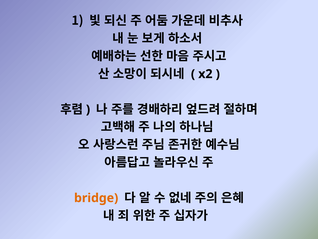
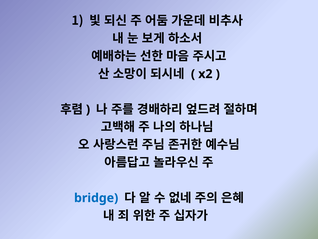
bridge colour: orange -> blue (96, 198)
